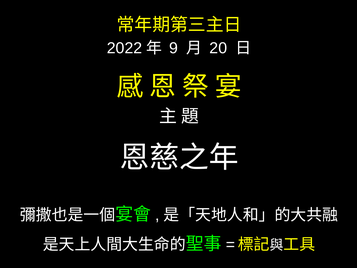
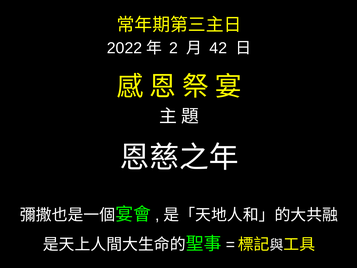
9: 9 -> 2 (174, 48)
20: 20 -> 42 (218, 48)
